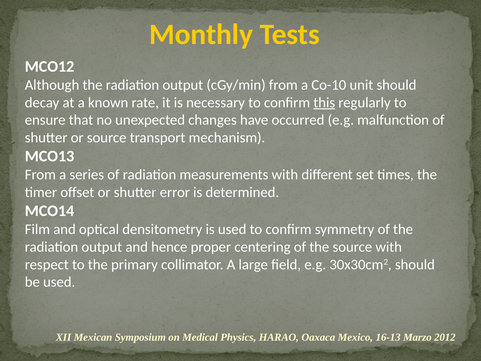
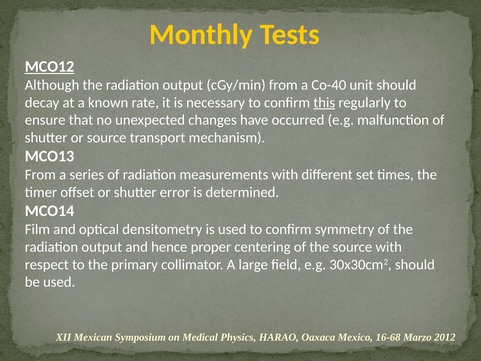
MCO12 underline: none -> present (50, 66)
Co-10: Co-10 -> Co-40 (329, 85)
16-13: 16-13 -> 16-68 (388, 337)
